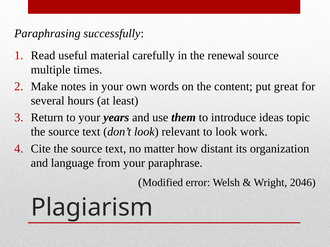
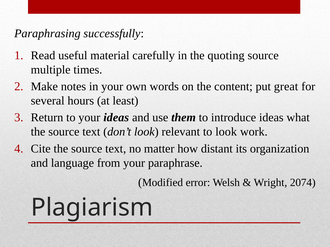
renewal: renewal -> quoting (226, 55)
your years: years -> ideas (116, 118)
topic: topic -> what (298, 118)
2046: 2046 -> 2074 (303, 183)
